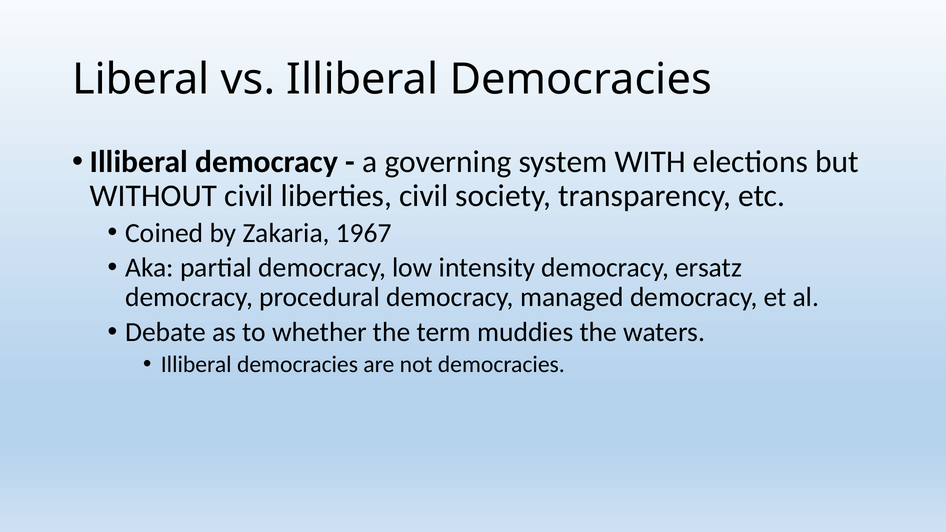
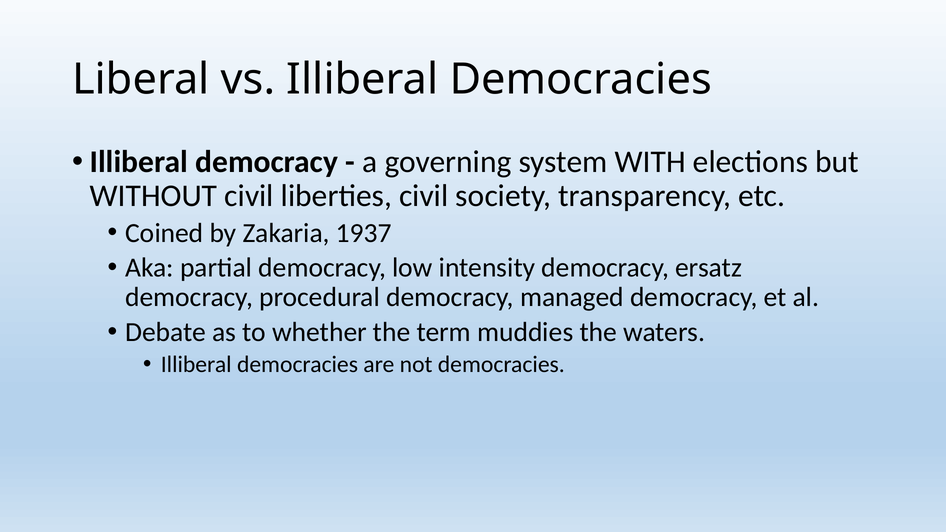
1967: 1967 -> 1937 (364, 233)
